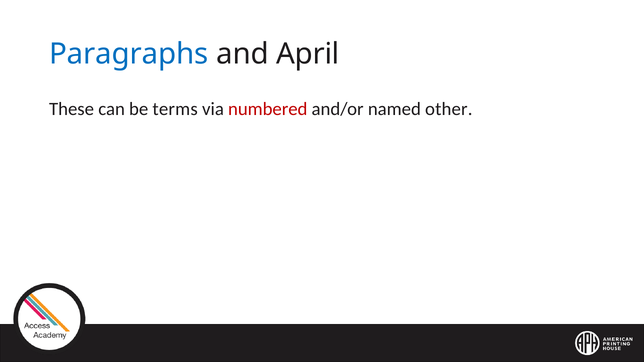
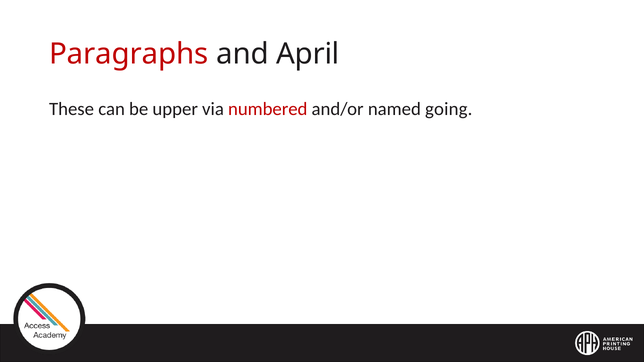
Paragraphs colour: blue -> red (129, 54)
terms: terms -> upper (175, 109)
other: other -> going (449, 109)
